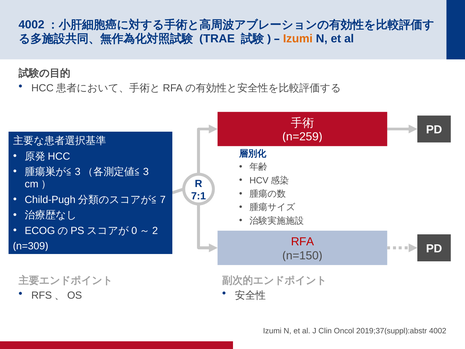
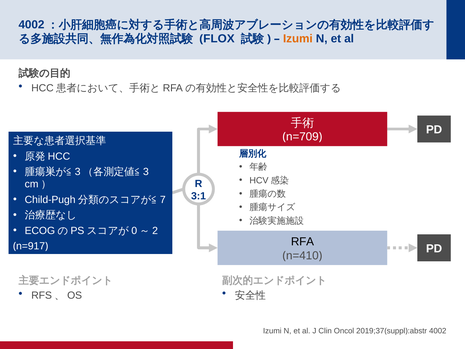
TRAE: TRAE -> FLOX (219, 39)
n=259: n=259 -> n=709 (302, 137)
7:1: 7:1 -> 3:1 (199, 196)
RFA colour: red -> black (302, 242)
n=309: n=309 -> n=917 (31, 246)
n=150: n=150 -> n=410 (302, 255)
